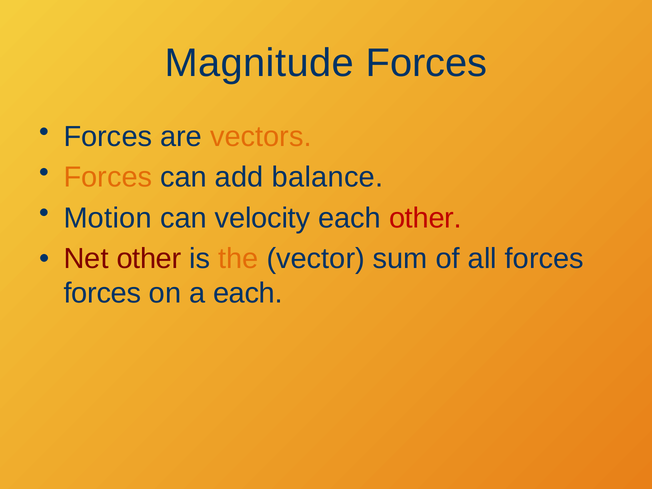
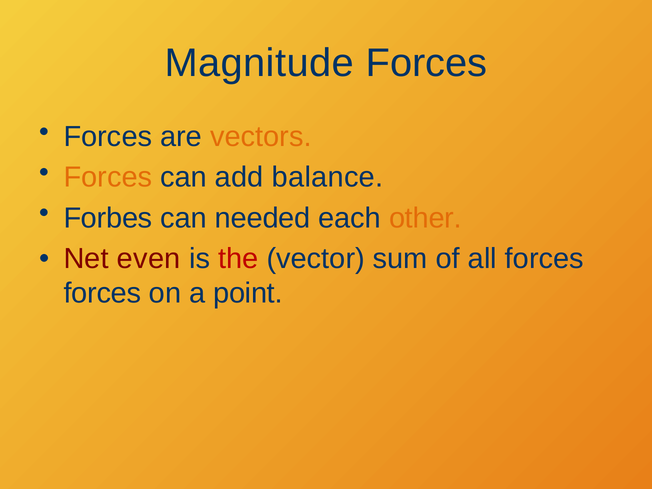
Motion: Motion -> Forbes (108, 218)
velocity: velocity -> needed (263, 218)
other colour: red -> orange (425, 218)
Net other: other -> even (149, 259)
the colour: orange -> red (238, 259)
a each: each -> point (248, 293)
